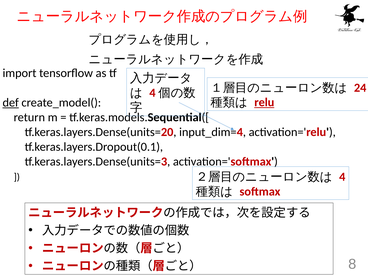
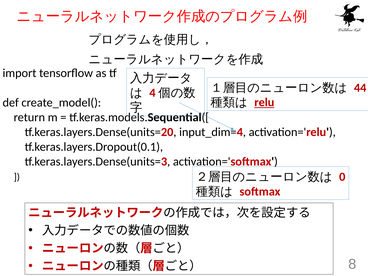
24: 24 -> 44 (360, 88)
def underline: present -> none (11, 103)
4: 4 -> 0 (342, 177)
